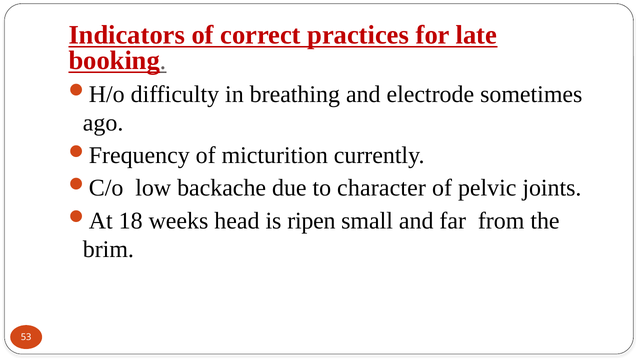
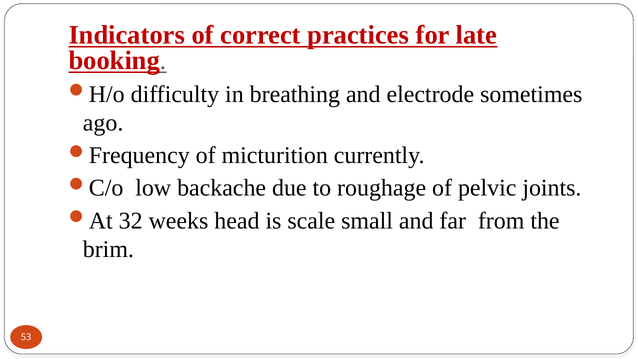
character: character -> roughage (382, 188)
18: 18 -> 32 (131, 221)
ripen: ripen -> scale (311, 221)
